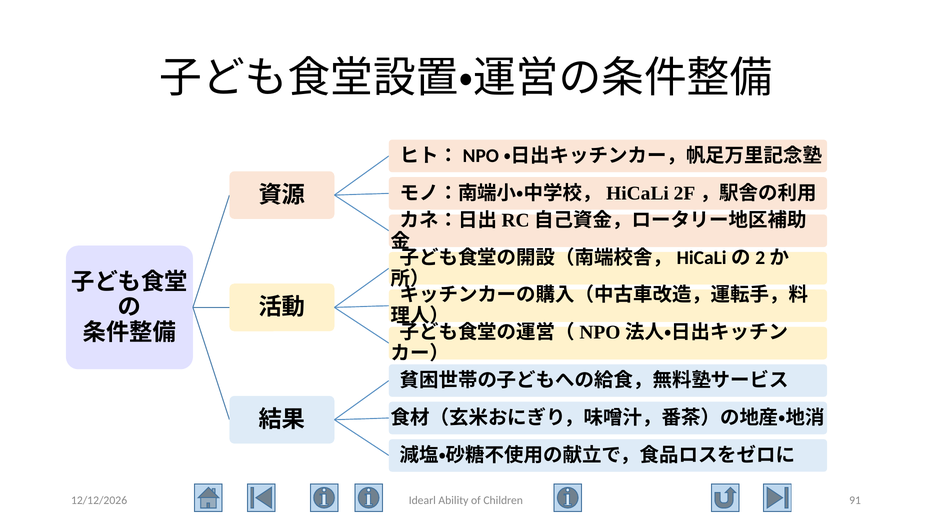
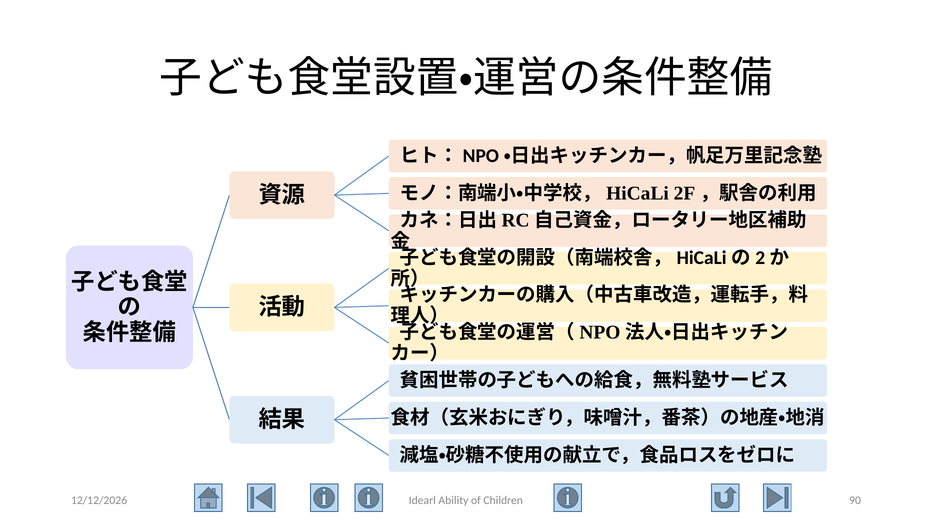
91: 91 -> 90 (855, 501)
